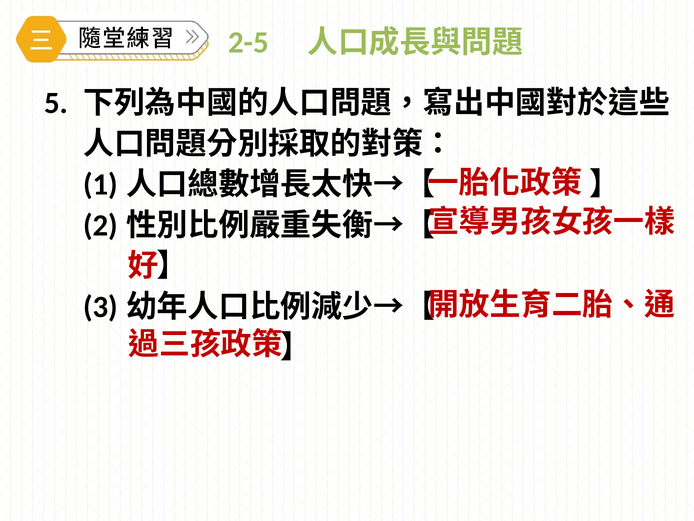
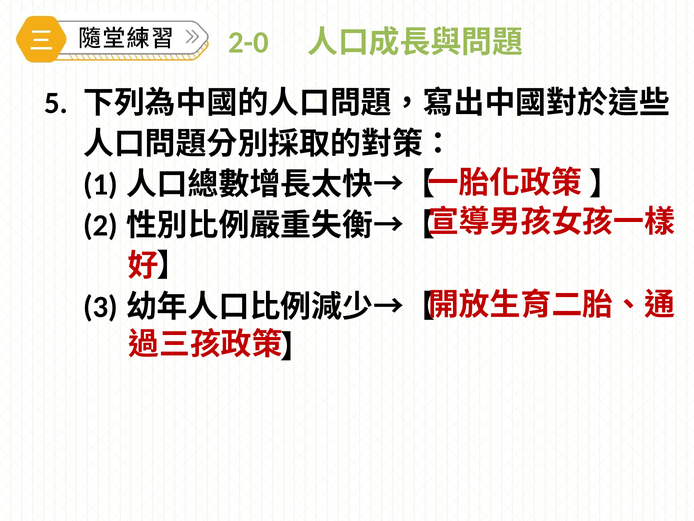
2-5: 2-5 -> 2-0 (249, 43)
